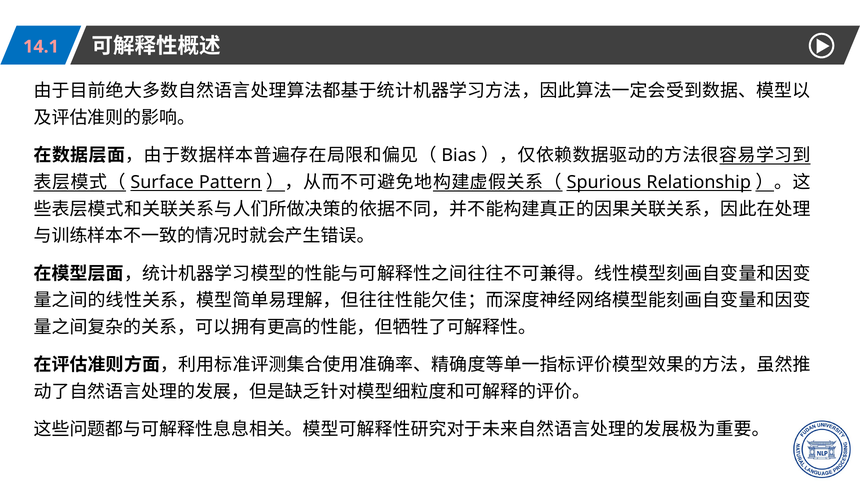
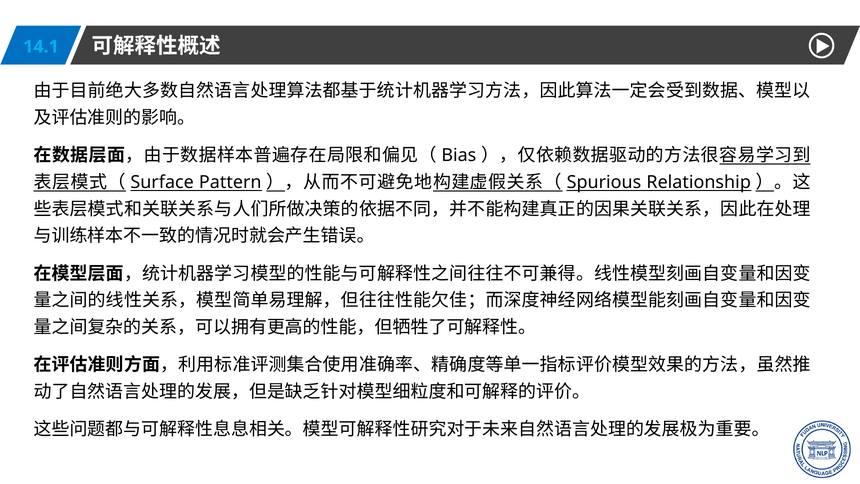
14.1 colour: pink -> light blue (41, 47)
